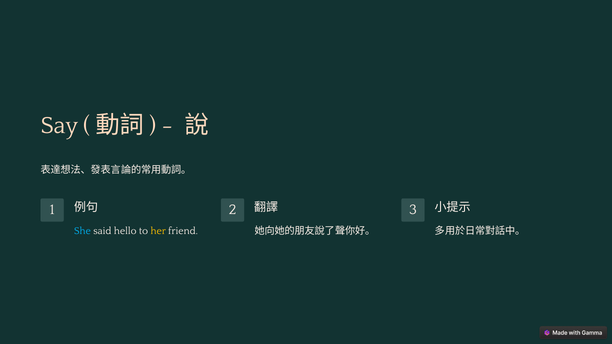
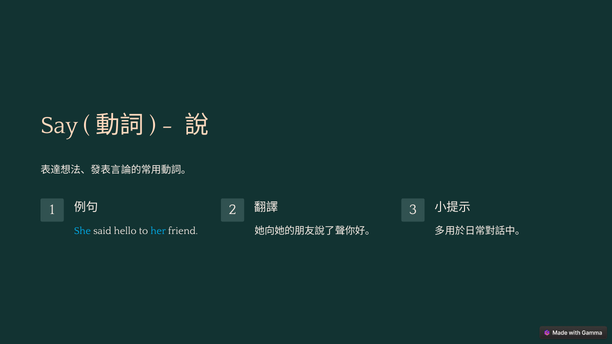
her colour: yellow -> light blue (158, 231)
